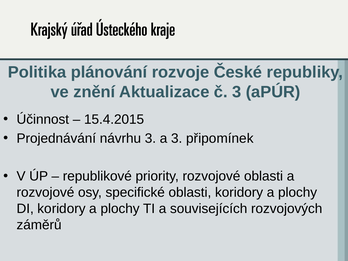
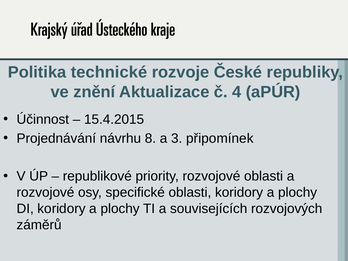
plánování: plánování -> technické (109, 72)
č 3: 3 -> 4 (237, 92)
návrhu 3: 3 -> 8 (150, 138)
